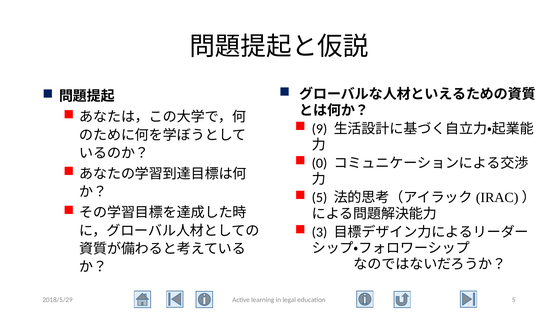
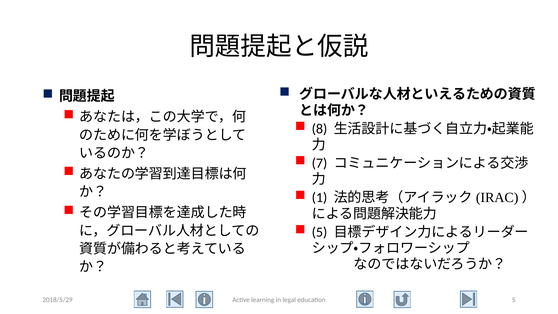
9: 9 -> 8 (320, 129)
0: 0 -> 7 (320, 163)
5: 5 -> 1 (320, 198)
3: 3 -> 5 (320, 232)
